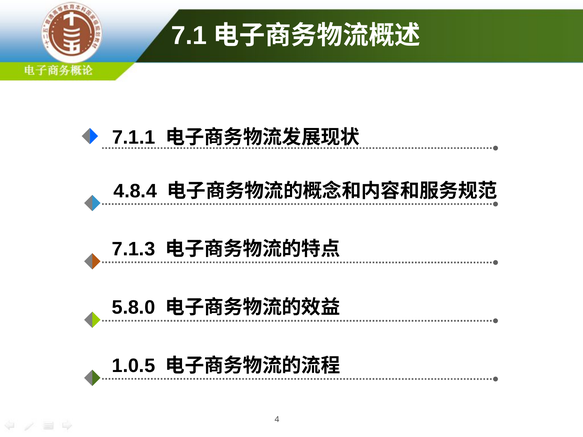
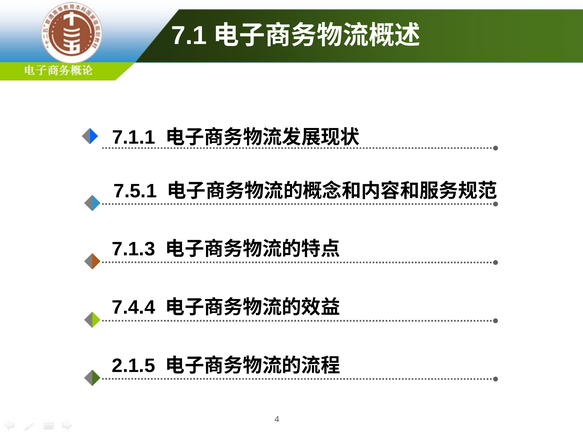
4.8.4: 4.8.4 -> 7.5.1 (135, 191)
5.8.0: 5.8.0 -> 7.4.4 (134, 308)
1.0.5: 1.0.5 -> 2.1.5 (134, 366)
